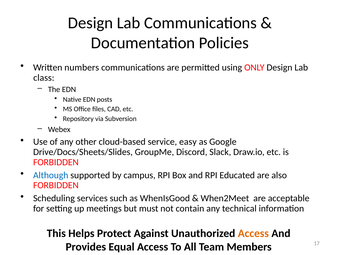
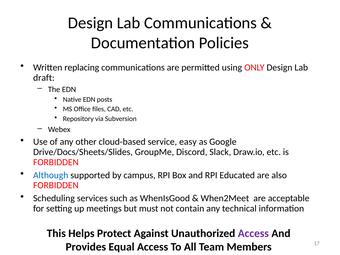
numbers: numbers -> replacing (82, 68)
class: class -> draft (44, 78)
Access colour: orange -> purple (253, 233)
